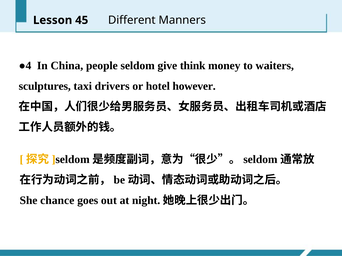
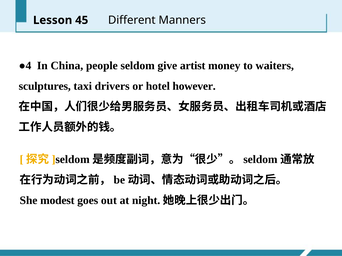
think: think -> artist (193, 66)
chance: chance -> modest (57, 201)
